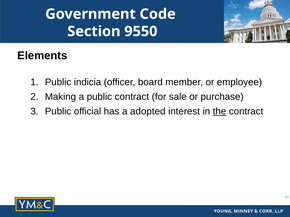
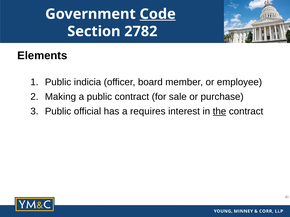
Code underline: none -> present (158, 14)
9550: 9550 -> 2782 (141, 31)
adopted: adopted -> requires (148, 112)
